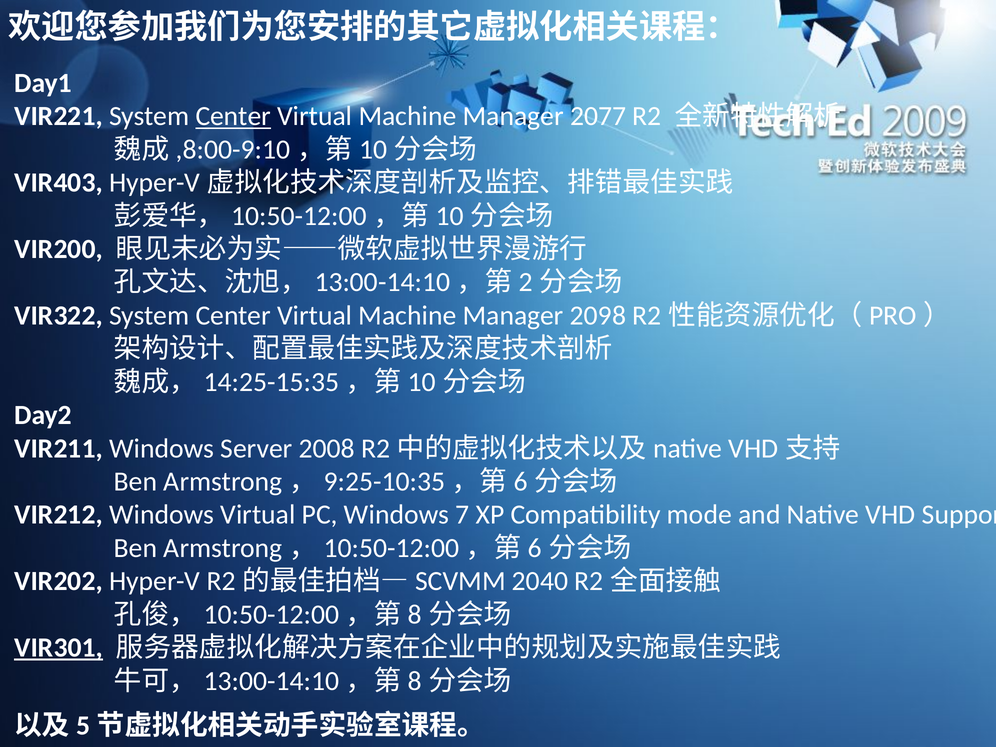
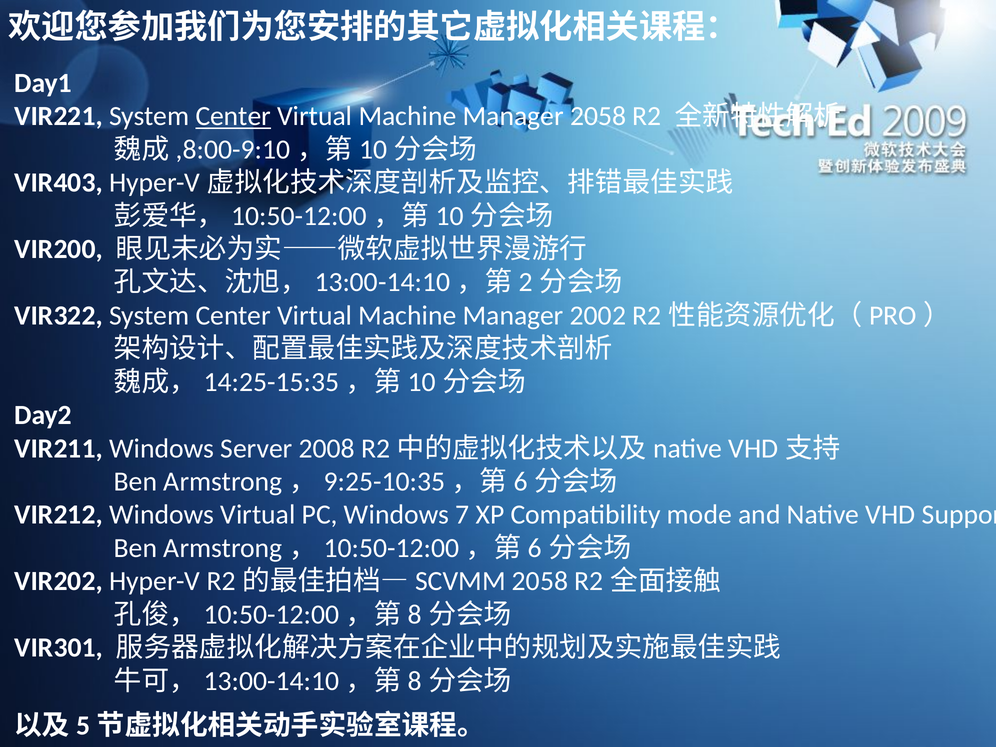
Manager 2077: 2077 -> 2058 (598, 116)
2098: 2098 -> 2002 (598, 316)
2040: 2040 -> 2058 (540, 581)
VIR301 underline: present -> none (59, 648)
